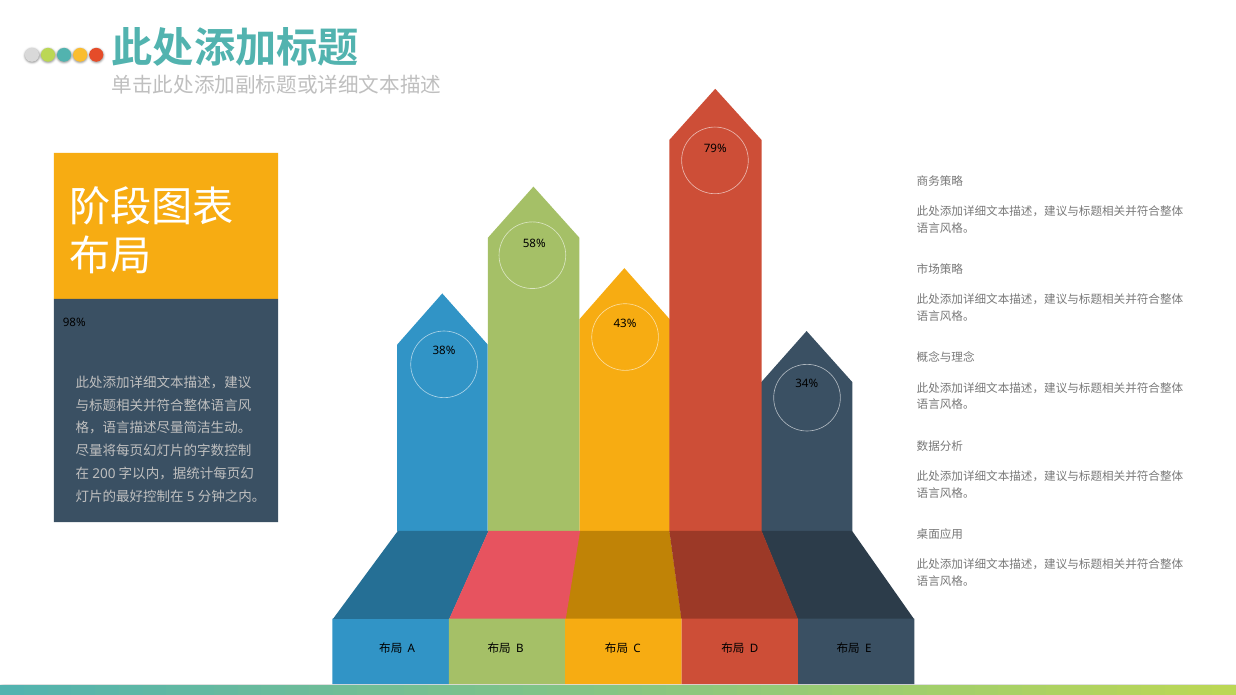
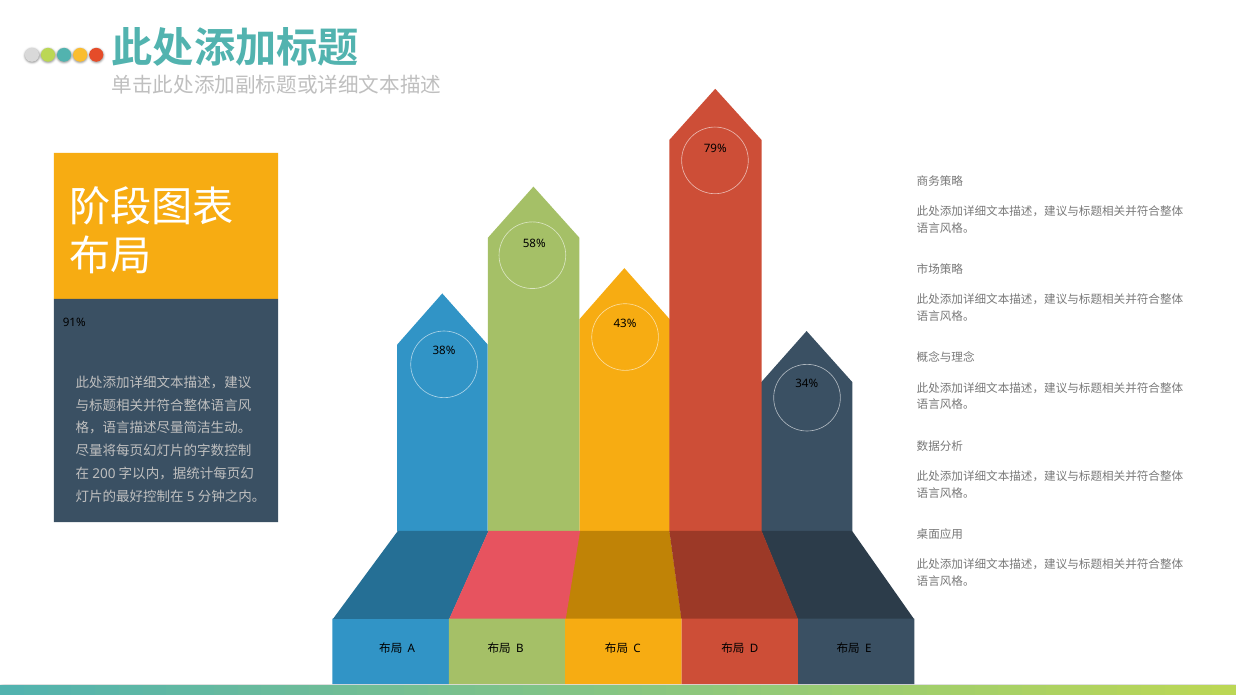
98%: 98% -> 91% (74, 323)
